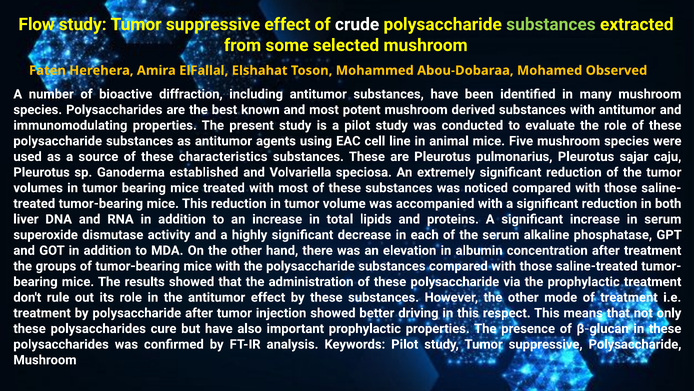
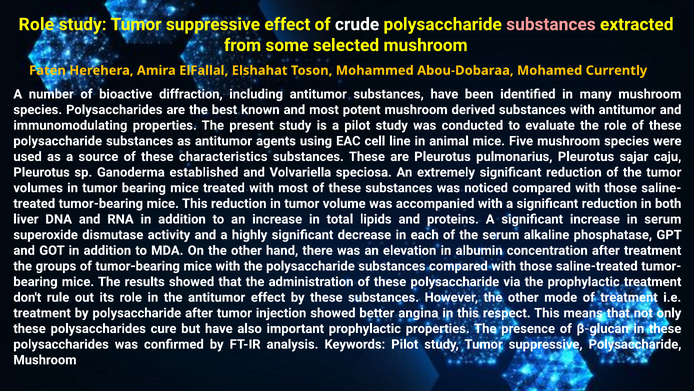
Flow: Flow -> Role (36, 24)
substances colour: light green -> pink (551, 24)
Observed: Observed -> Currently (616, 70)
driving: driving -> angina (418, 313)
